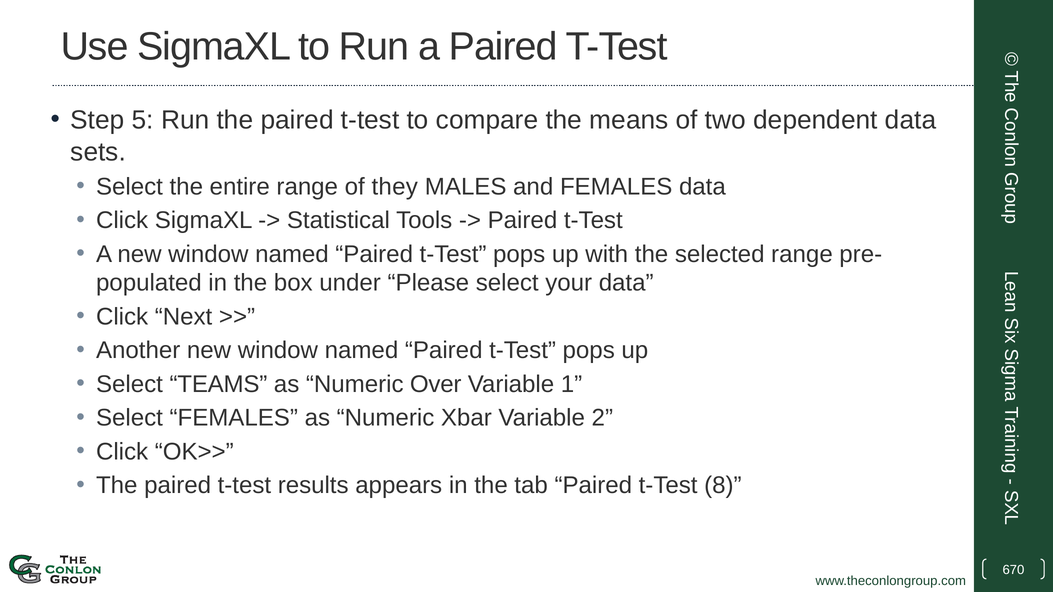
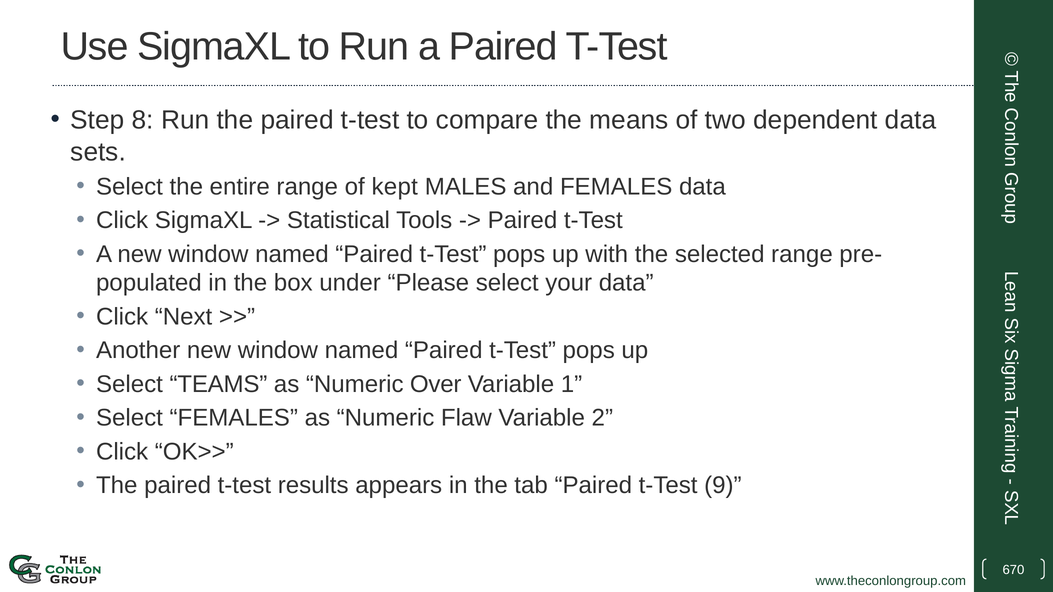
5: 5 -> 8 (143, 120)
they: they -> kept (395, 187)
Xbar: Xbar -> Flaw (466, 418)
8: 8 -> 9 (723, 486)
